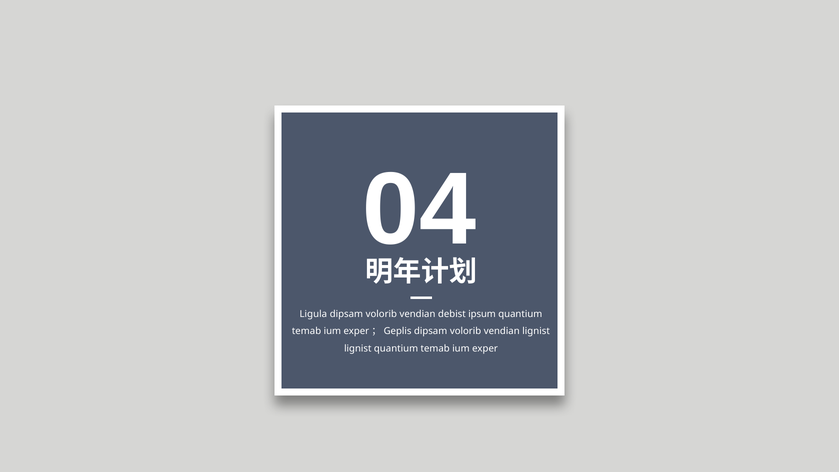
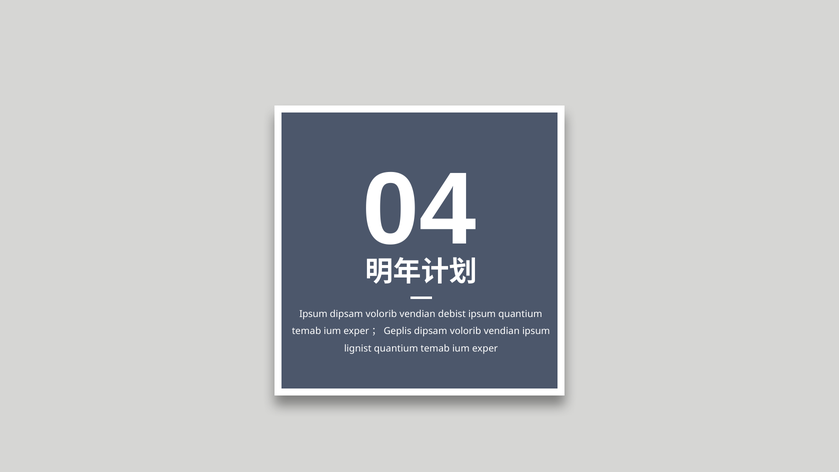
Ligula: Ligula -> Ipsum (313, 314)
vendian lignist: lignist -> ipsum (536, 331)
